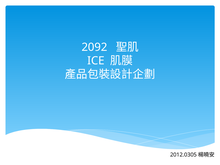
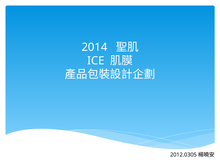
2092: 2092 -> 2014 (94, 47)
